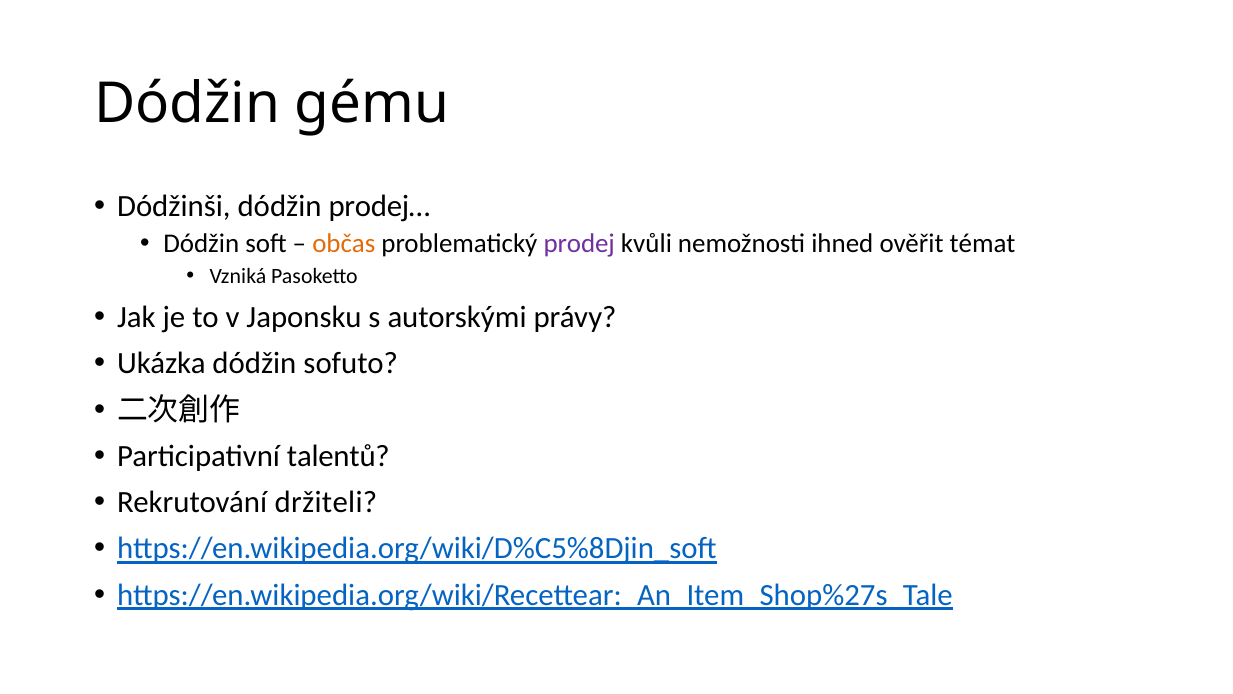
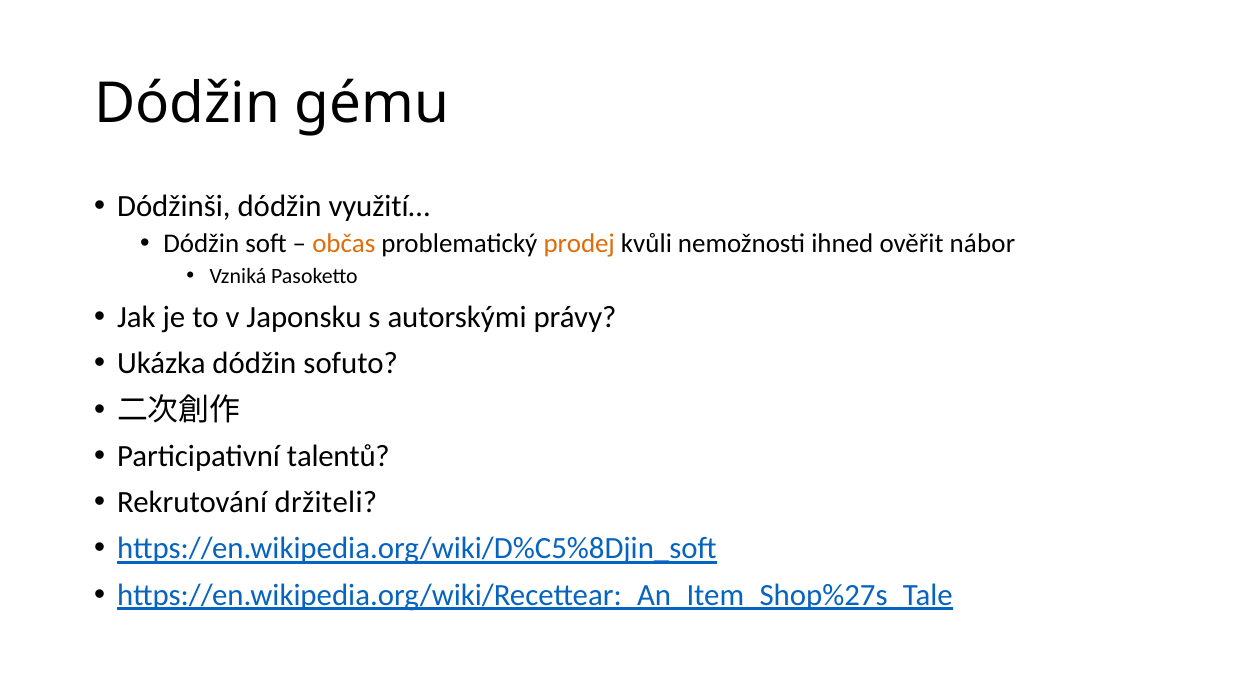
prodej…: prodej… -> využití… (379, 206)
prodej colour: purple -> orange (579, 243)
témat: témat -> nábor (982, 243)
